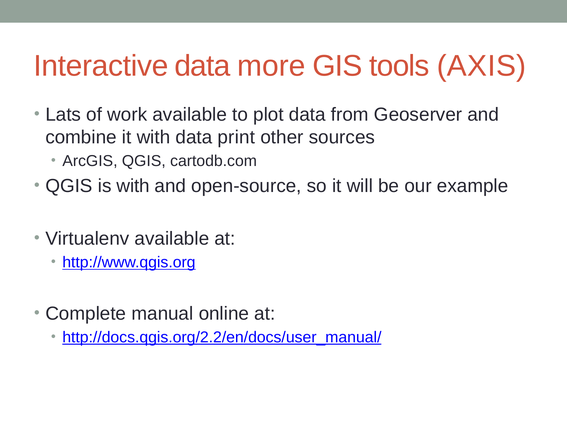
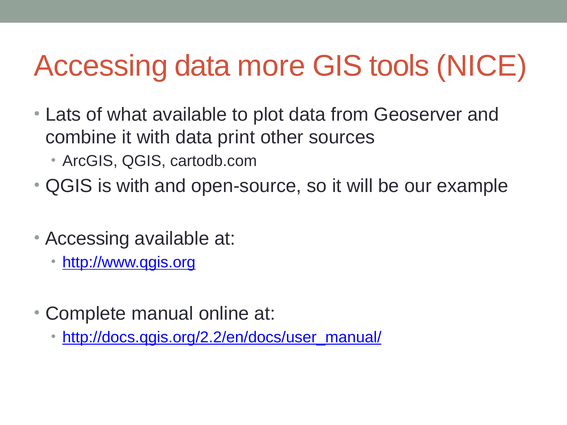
Interactive: Interactive -> Accessing (101, 66)
AXIS: AXIS -> NICE (482, 66)
work: work -> what (127, 115)
Virtualenv: Virtualenv -> Accessing (87, 239)
